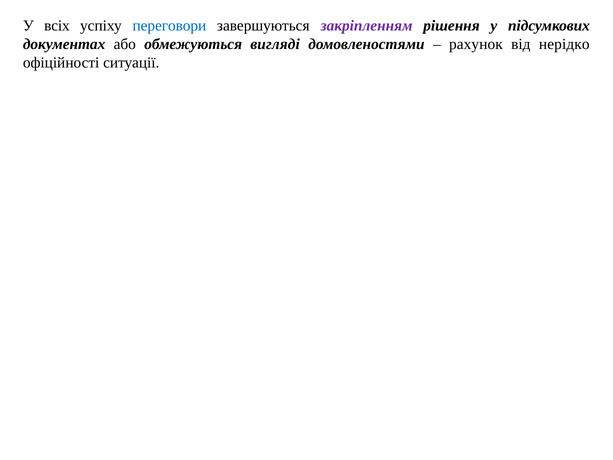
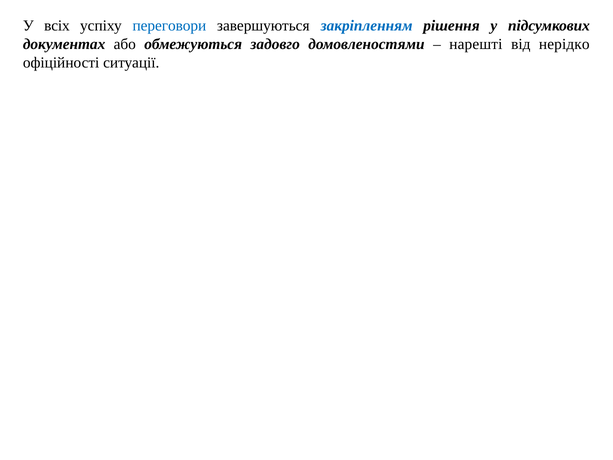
закріпленням colour: purple -> blue (367, 26)
вигляді: вигляді -> задовго (275, 44)
рахунок: рахунок -> нарешті (476, 44)
